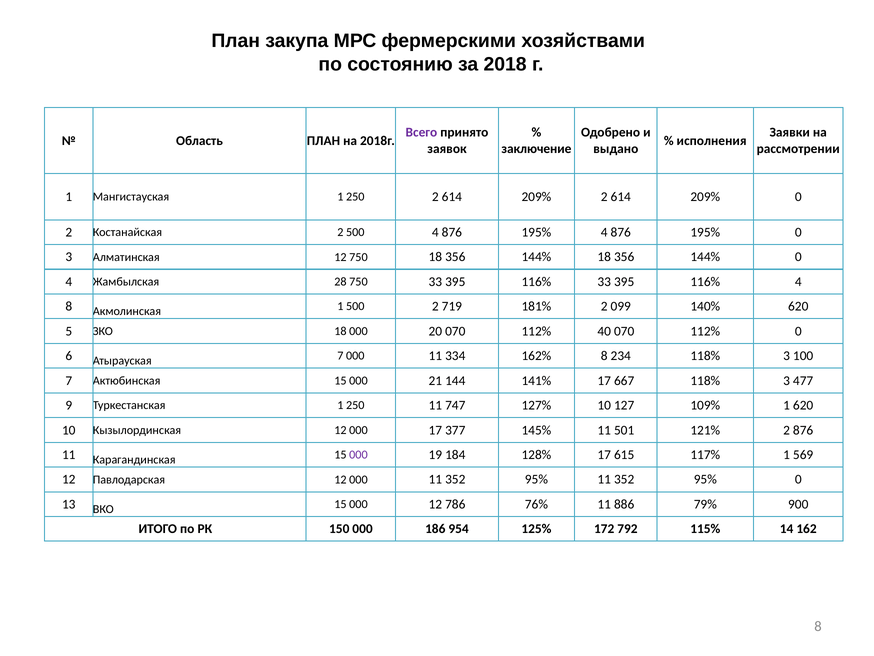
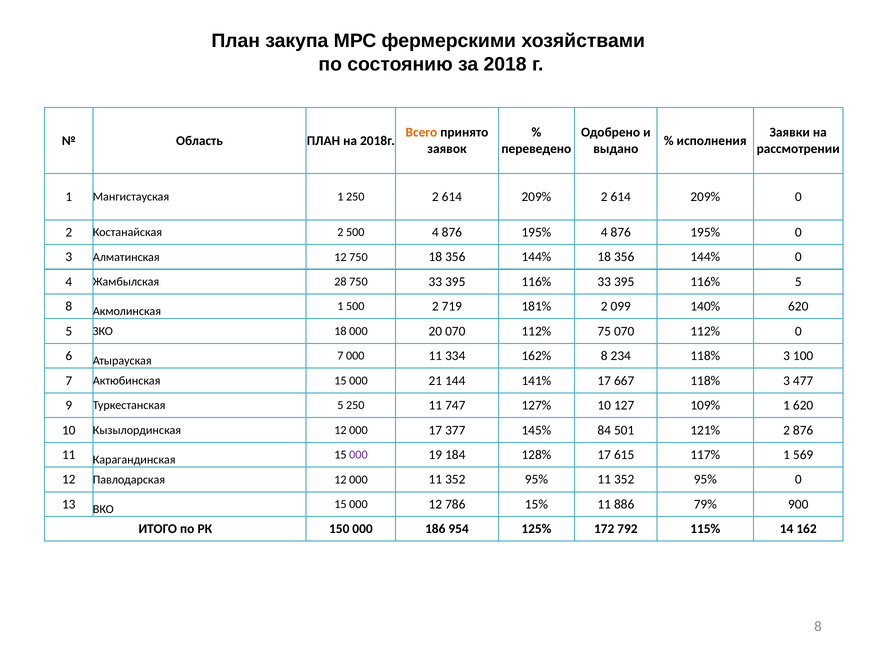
Всего colour: purple -> orange (421, 132)
заключение: заключение -> переведено (536, 149)
116% 4: 4 -> 5 (798, 282)
40: 40 -> 75 (604, 331)
Туркестанская 1: 1 -> 5 (340, 405)
145% 11: 11 -> 84 (604, 430)
76%: 76% -> 15% (536, 504)
